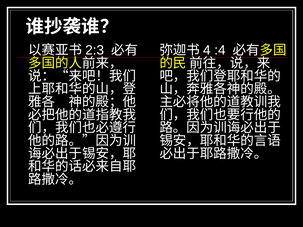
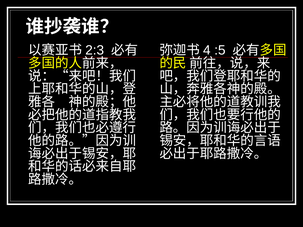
:4: :4 -> :5 (220, 50)
